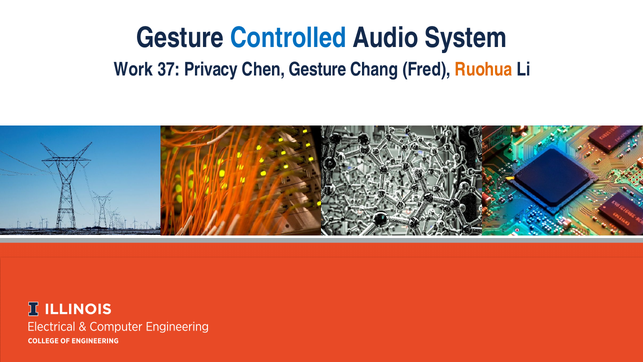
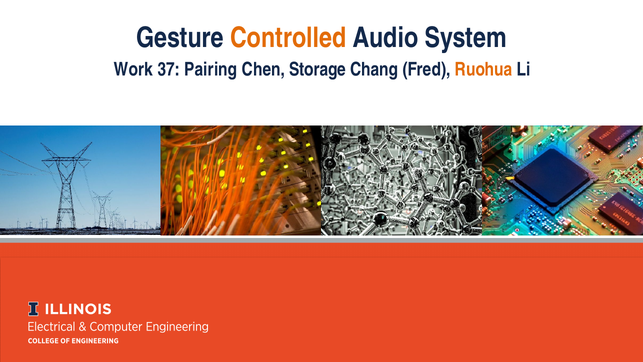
Controlled colour: blue -> orange (288, 38)
Privacy: Privacy -> Pairing (211, 69)
Chen Gesture: Gesture -> Storage (318, 69)
